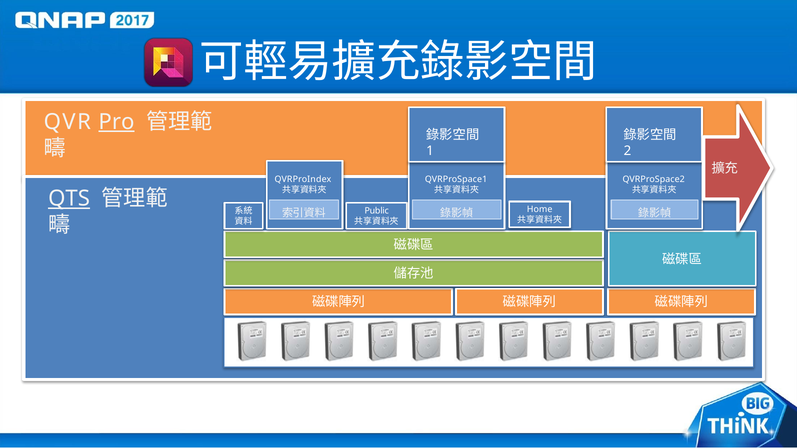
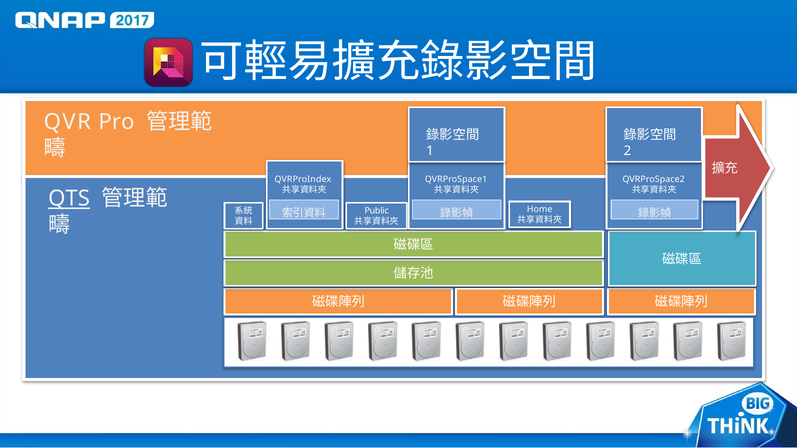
Pro underline: present -> none (116, 122)
